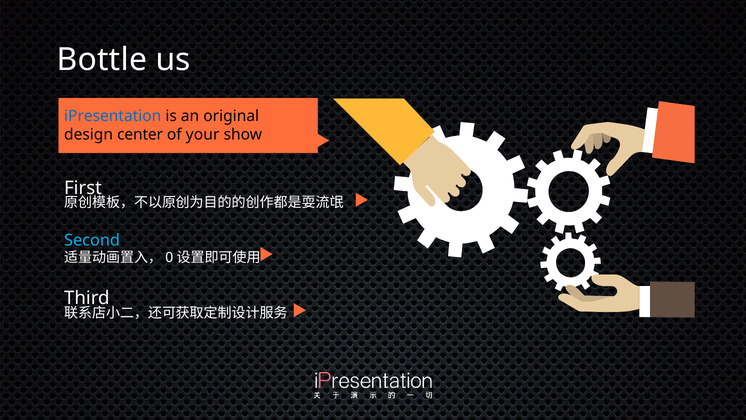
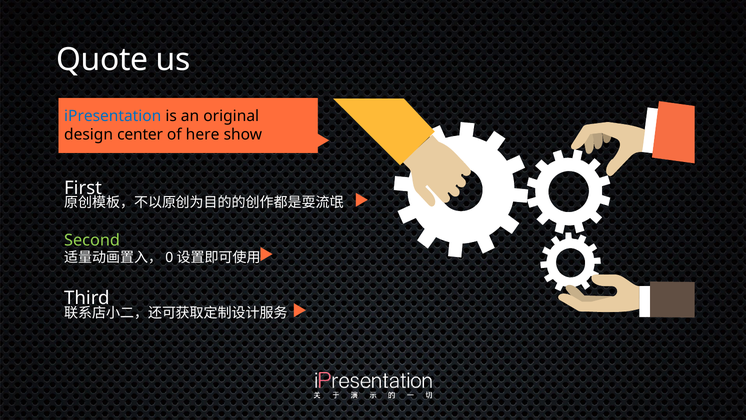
Bottle: Bottle -> Quote (102, 60)
your: your -> here (203, 135)
Second colour: light blue -> light green (92, 240)
